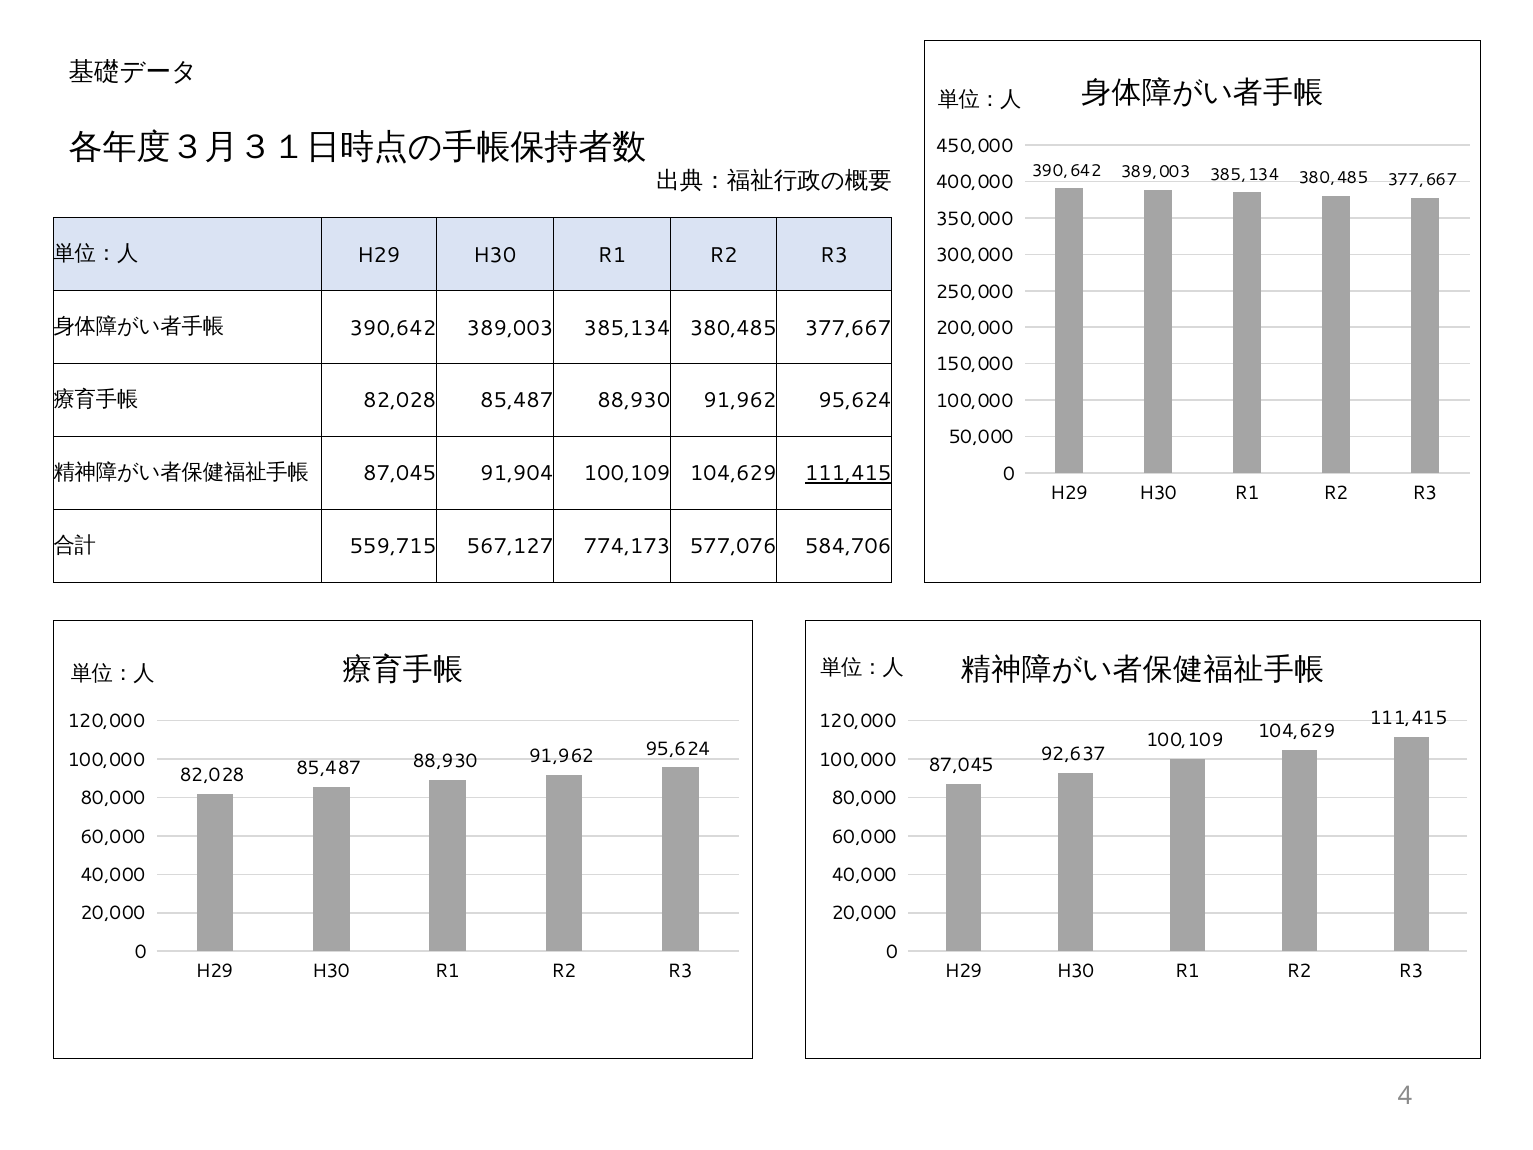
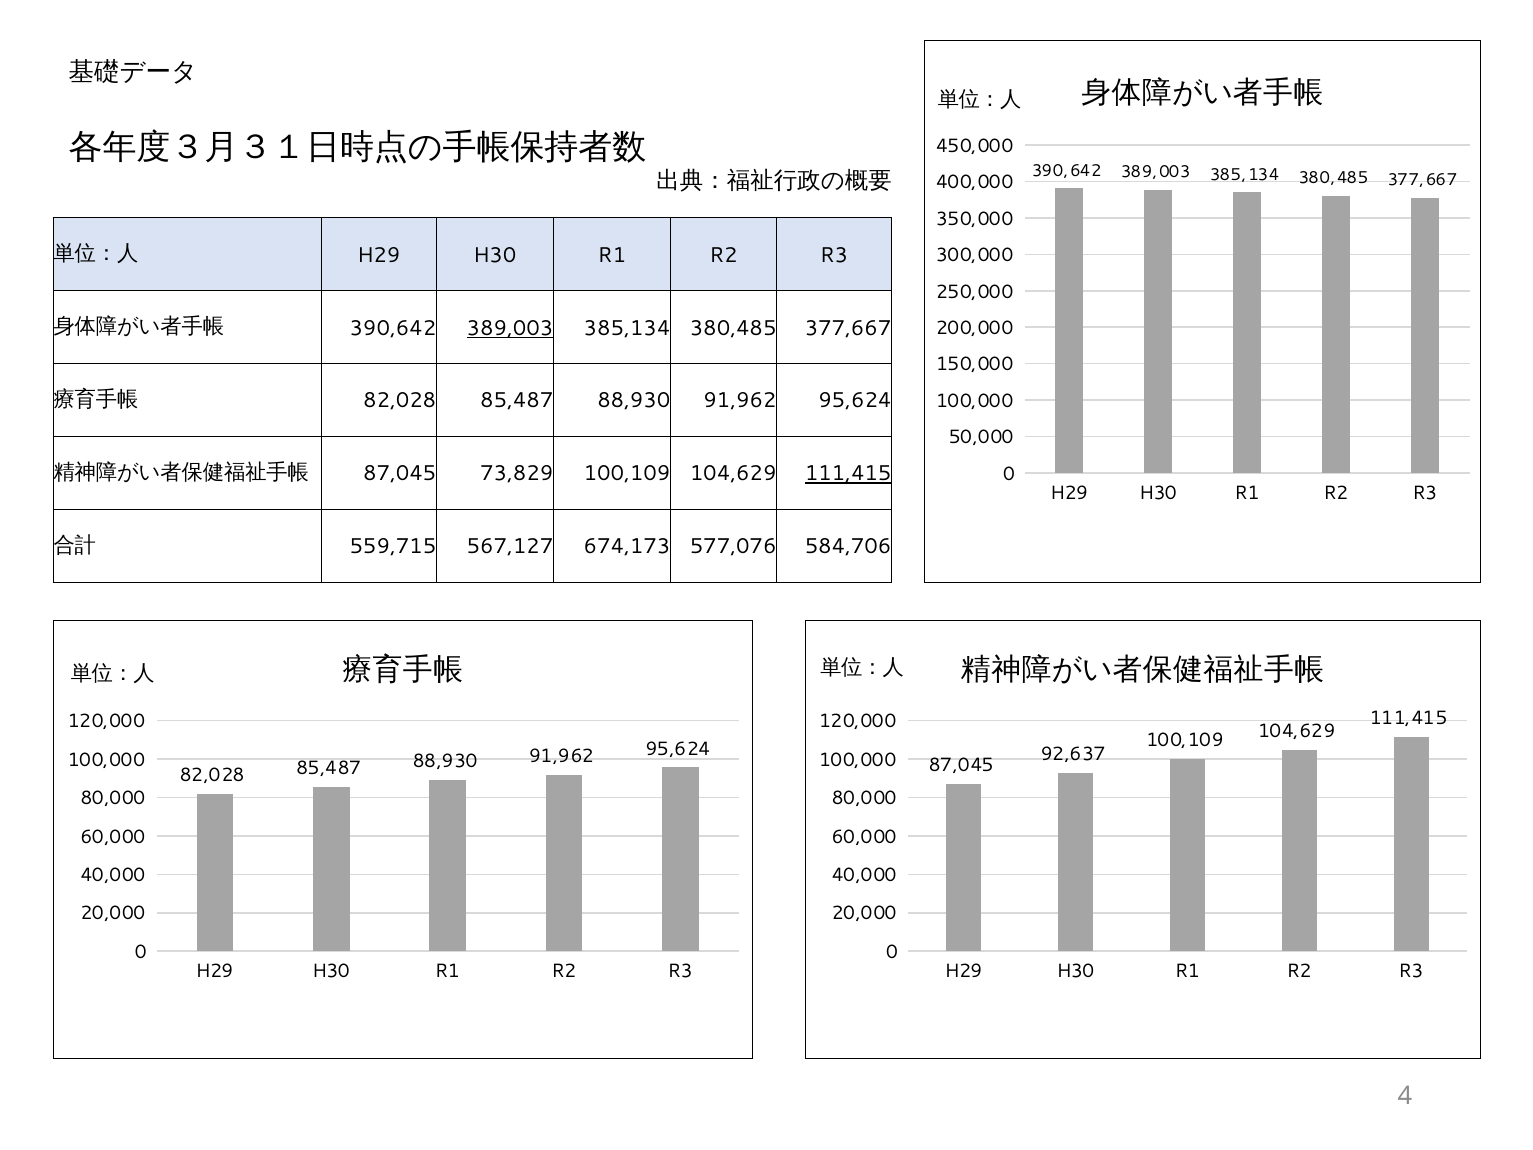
389,003 underline: none -> present (510, 328)
91,904: 91,904 -> 73,829 (517, 474)
774,173: 774,173 -> 674,173 (627, 547)
